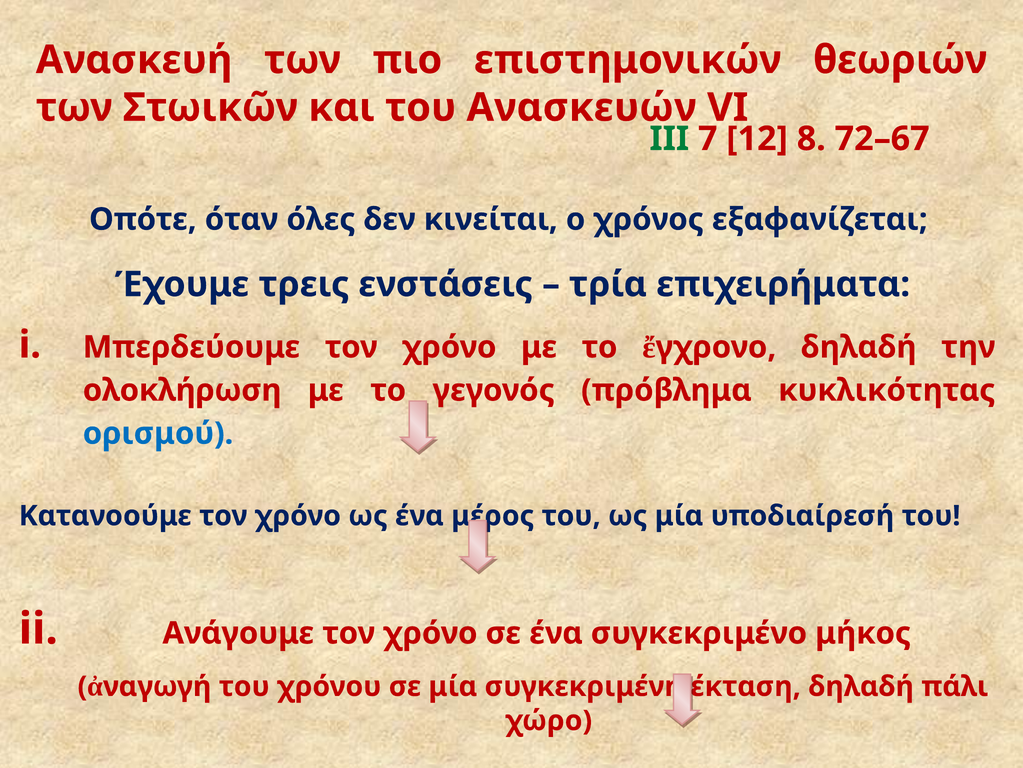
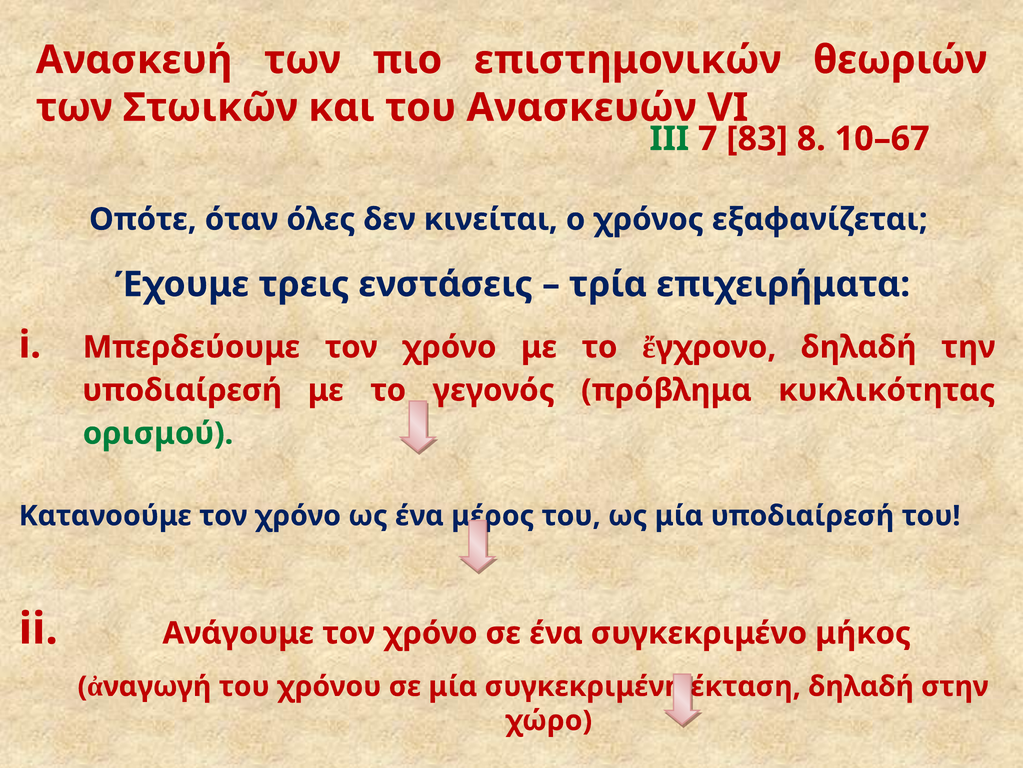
12: 12 -> 83 (757, 139)
72–67: 72–67 -> 10–67 (882, 139)
ολοκλήρωση: ολοκλήρωση -> υποδιαίρεσή (182, 390)
ορισμού colour: blue -> green (158, 433)
πάλι: πάλι -> στην (955, 686)
